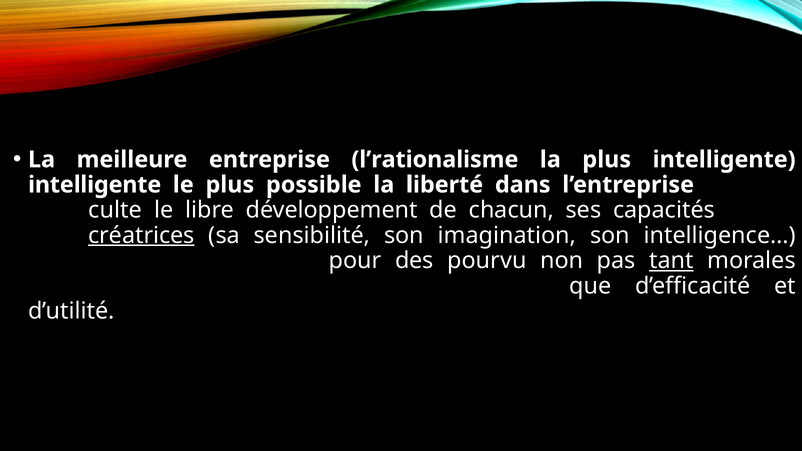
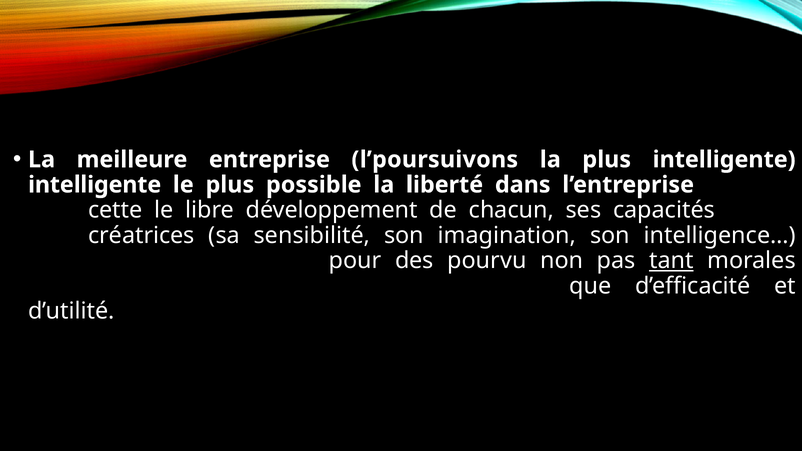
l’rationalisme: l’rationalisme -> l’poursuivons (435, 160)
culte: culte -> cette (115, 210)
créatrices underline: present -> none (141, 235)
